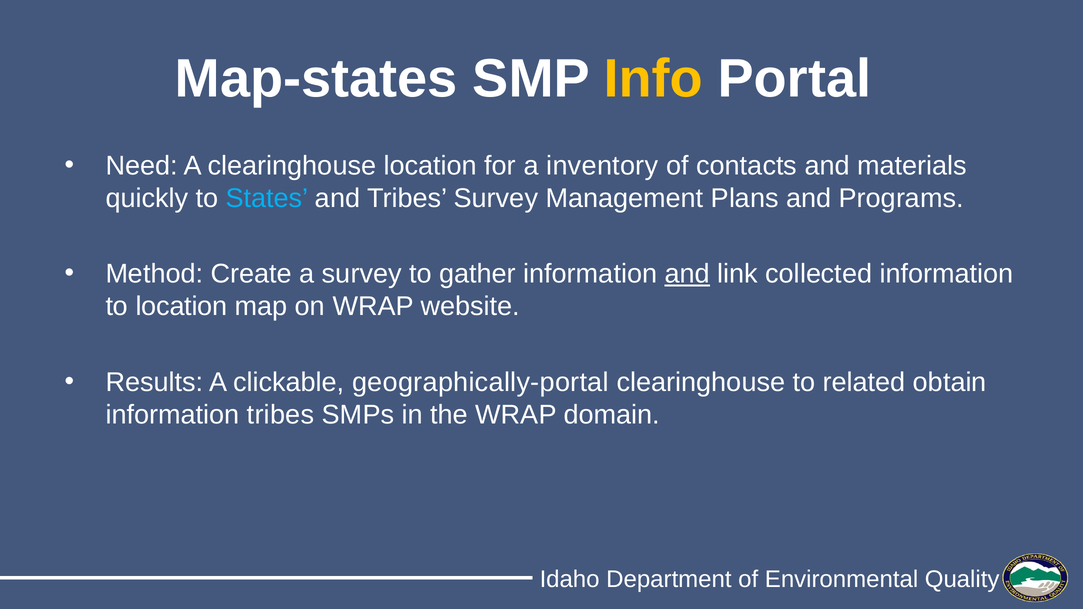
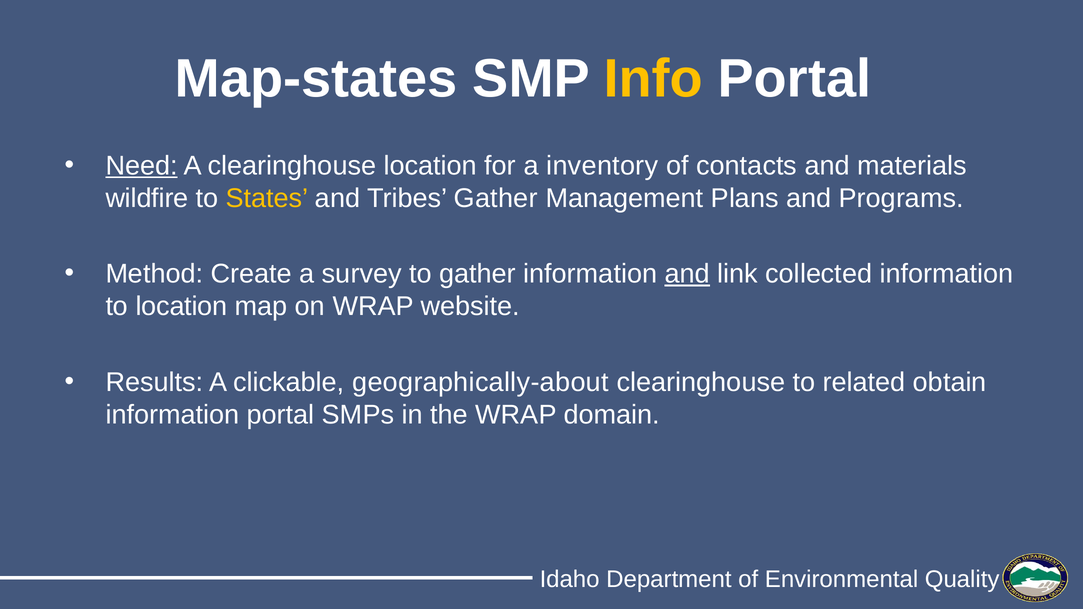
Need underline: none -> present (142, 166)
quickly: quickly -> wildfire (147, 198)
States colour: light blue -> yellow (267, 198)
Tribes Survey: Survey -> Gather (496, 198)
geographically-portal: geographically-portal -> geographically-about (480, 382)
information tribes: tribes -> portal (281, 415)
